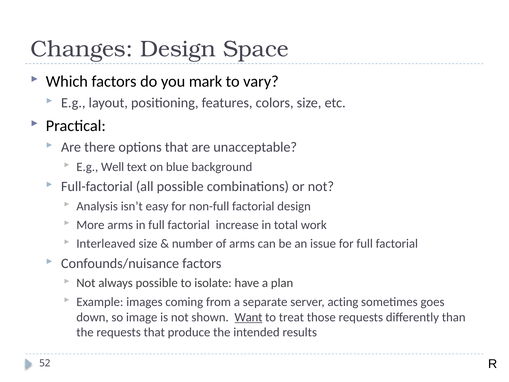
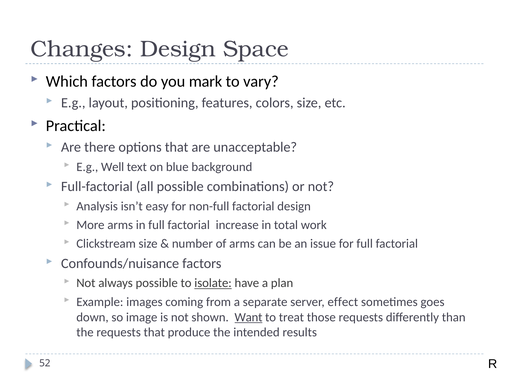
Interleaved: Interleaved -> Clickstream (106, 244)
isolate underline: none -> present (213, 283)
acting: acting -> effect (343, 302)
